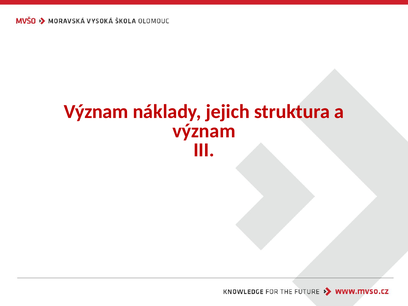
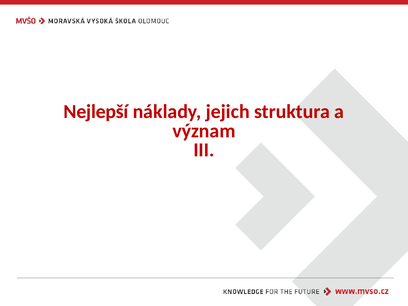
Význam: Význam -> Nejlepší (96, 112)
